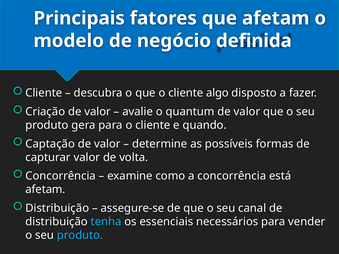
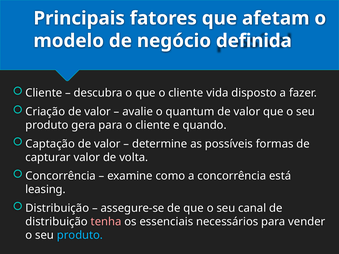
algo: algo -> vida (217, 93)
afetam: afetam -> leasing (45, 190)
tenha colour: light blue -> pink (106, 222)
